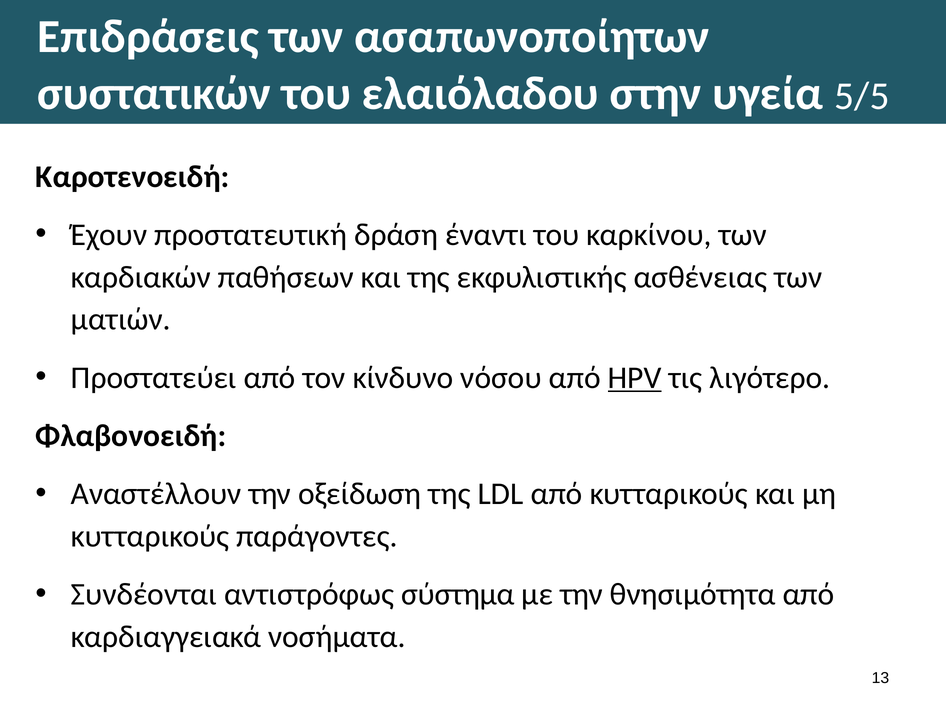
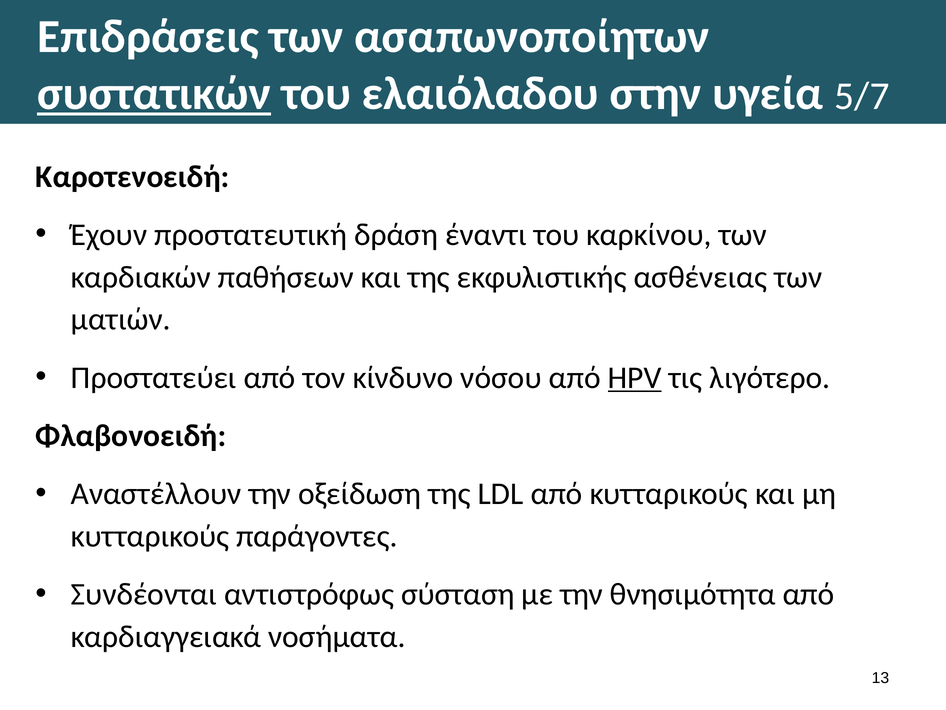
συστατικών underline: none -> present (154, 94)
5/5: 5/5 -> 5/7 (862, 96)
σύστημα: σύστημα -> σύσταση (458, 594)
